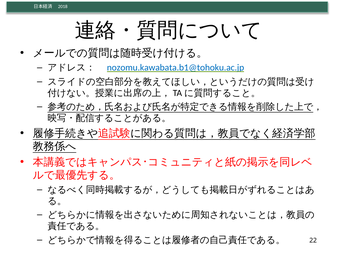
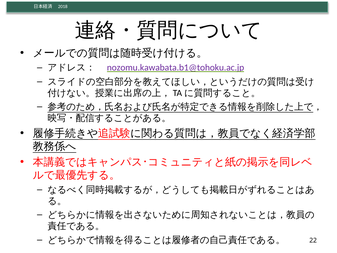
nozomu.kawabata.b1@tohoku.ac.jp colour: blue -> purple (176, 68)
